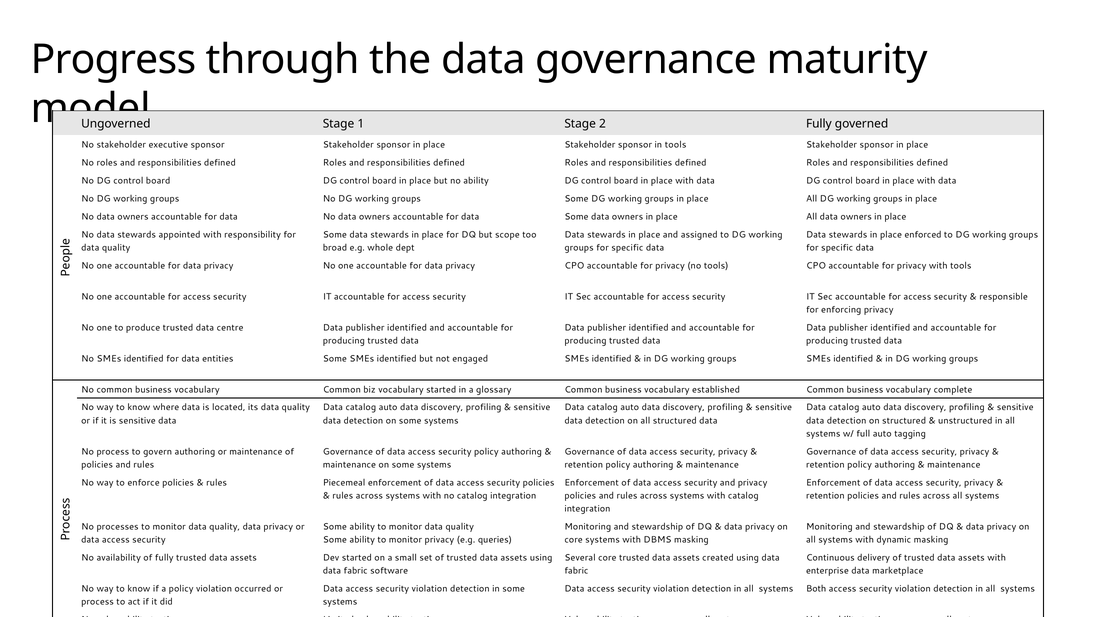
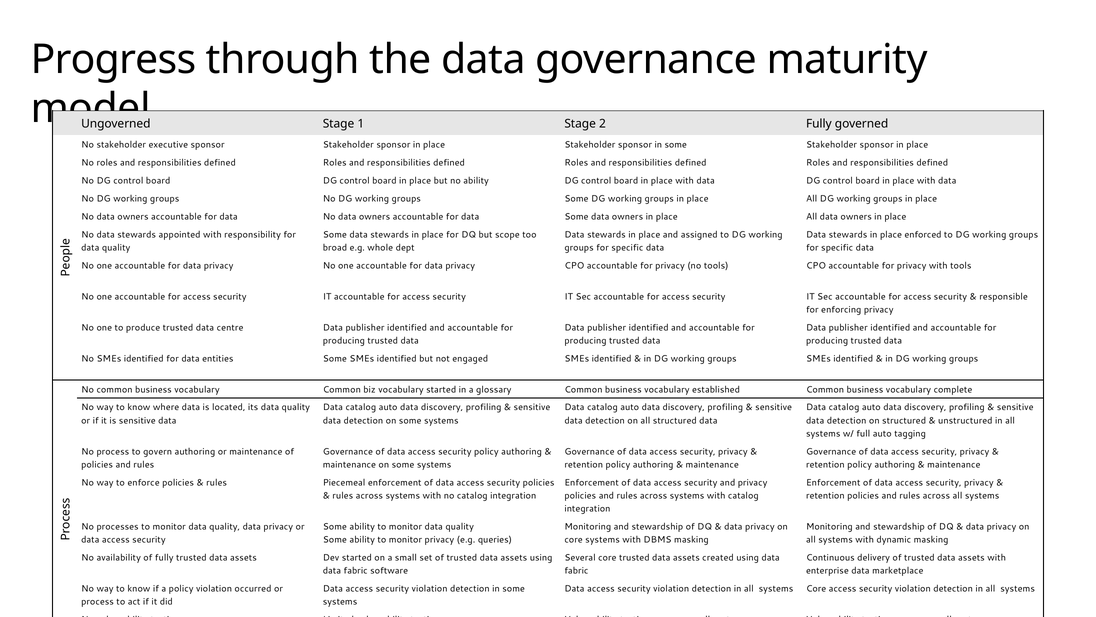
sponsor in tools: tools -> some (676, 145)
systems Both: Both -> Core (816, 588)
